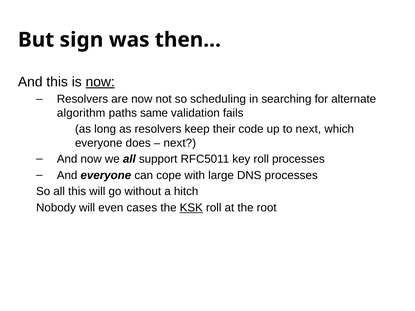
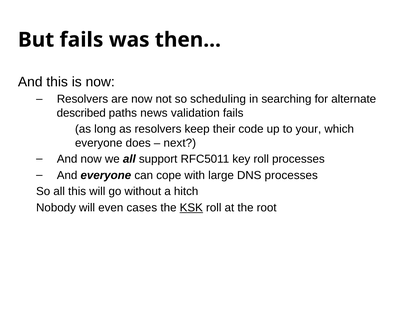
But sign: sign -> fails (81, 40)
now underline: present -> none (100, 82)
algorithm: algorithm -> described (81, 113)
same: same -> news (154, 113)
to next: next -> your (308, 129)
